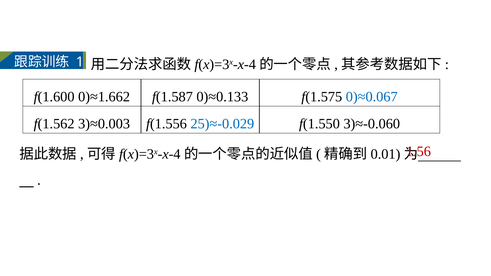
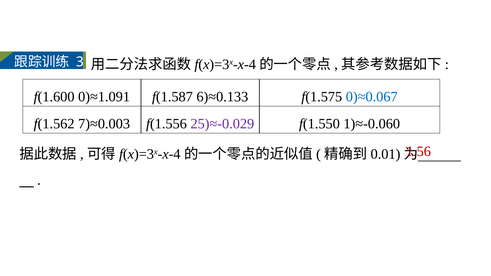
1: 1 -> 3 (80, 62)
0)≈1.662: 0)≈1.662 -> 0)≈1.091 (104, 97)
0)≈0.133: 0)≈0.133 -> 6)≈0.133 (222, 97)
3)≈0.003: 3)≈0.003 -> 7)≈0.003 (104, 124)
25)≈-0.029 colour: blue -> purple (222, 124)
3)≈-0.060: 3)≈-0.060 -> 1)≈-0.060 (372, 124)
